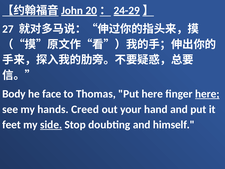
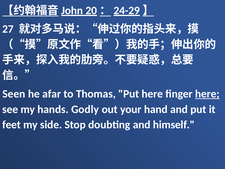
Body: Body -> Seen (14, 94)
face: face -> afar (52, 94)
Creed: Creed -> Godly (85, 109)
side underline: present -> none (51, 125)
